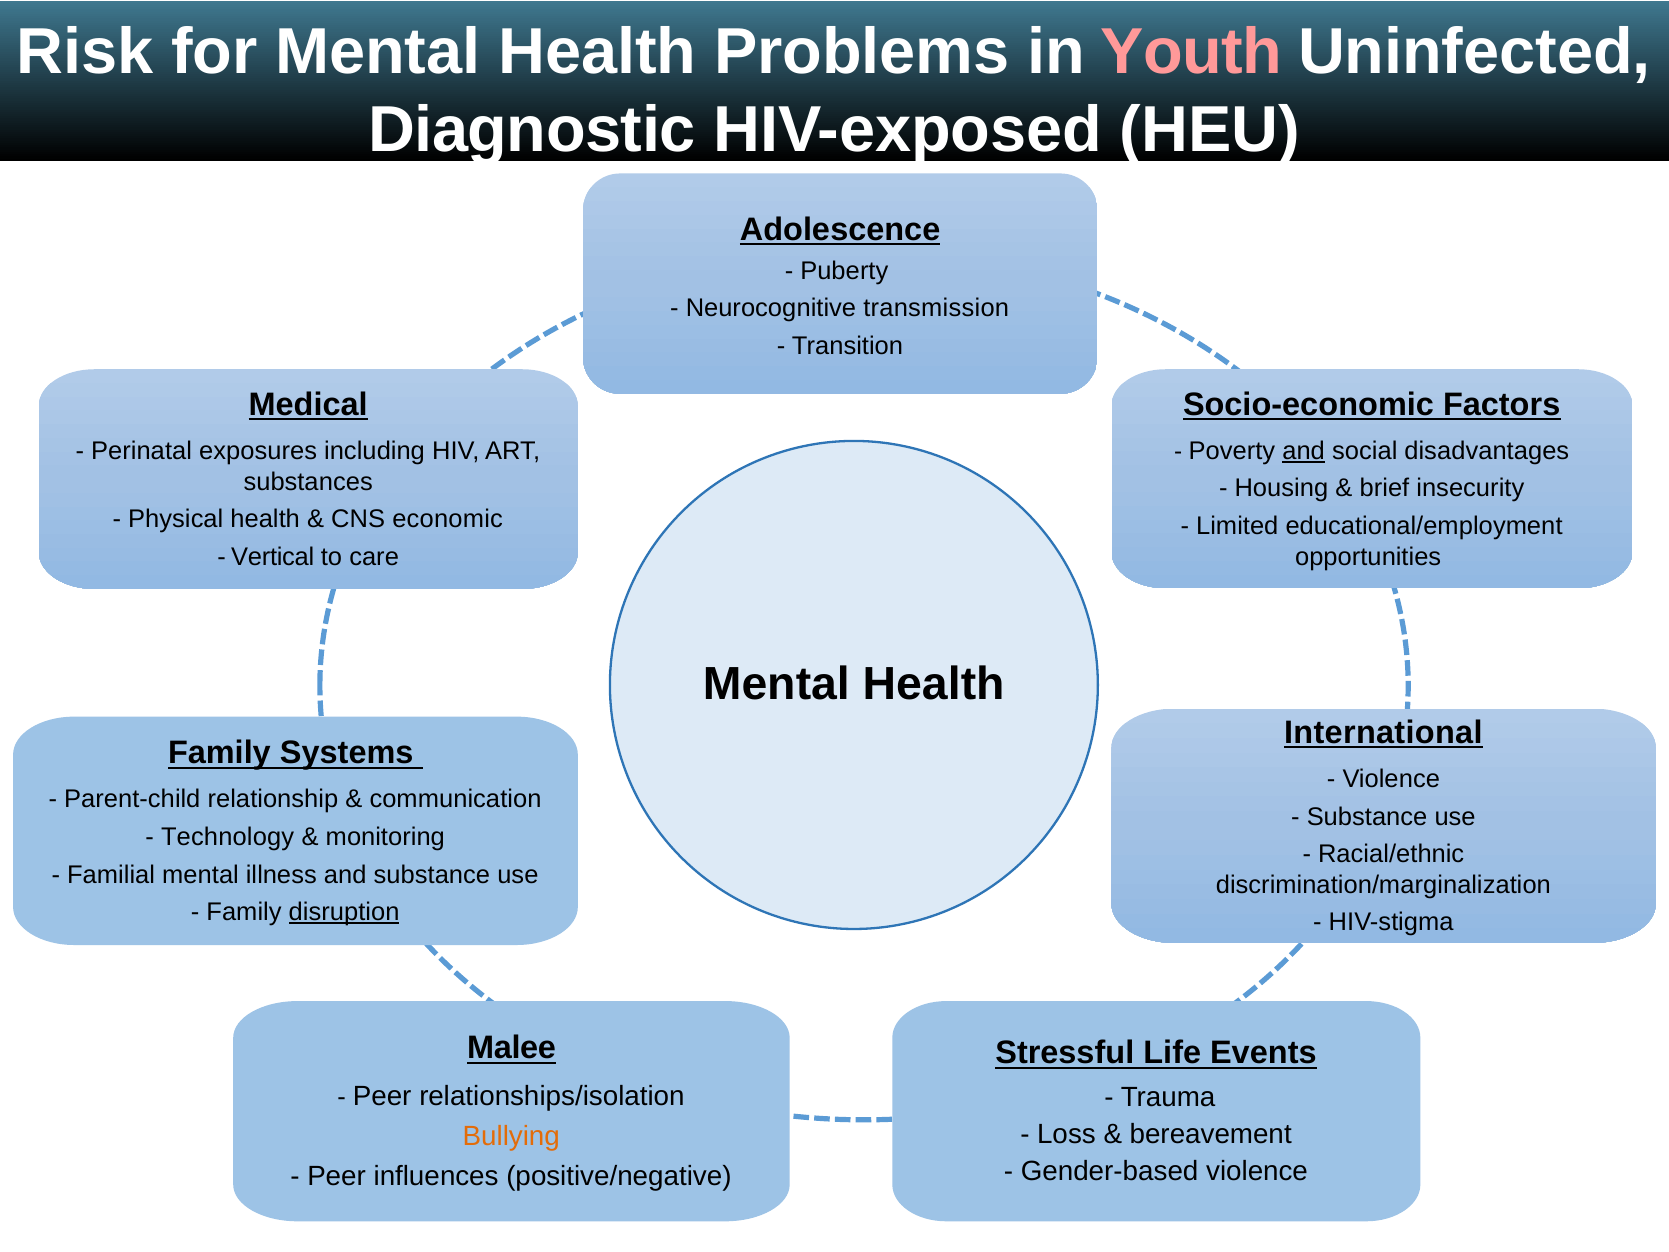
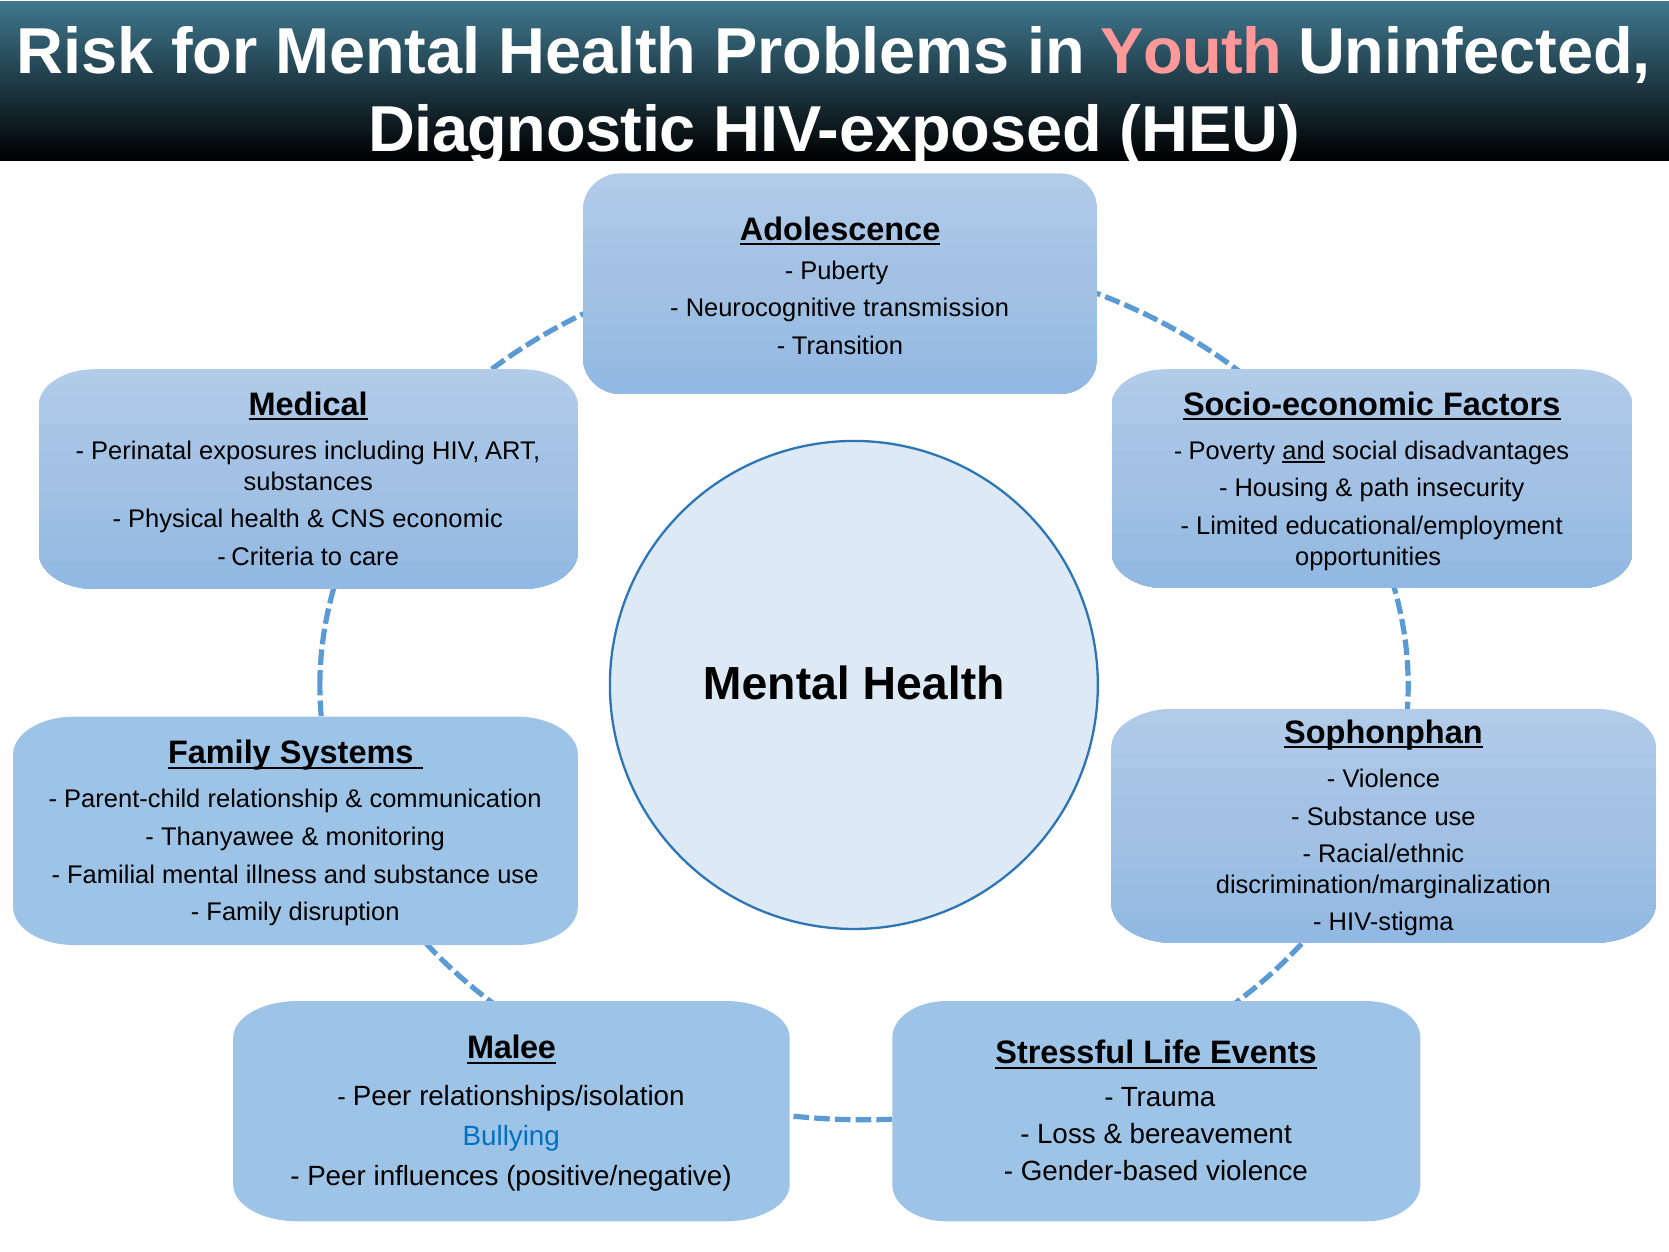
brief: brief -> path (1384, 488)
Vertical: Vertical -> Criteria (273, 557)
International: International -> Sophonphan (1383, 733)
Technology: Technology -> Thanyawee (228, 837)
disruption underline: present -> none (344, 912)
Bullying colour: orange -> blue (511, 1136)
